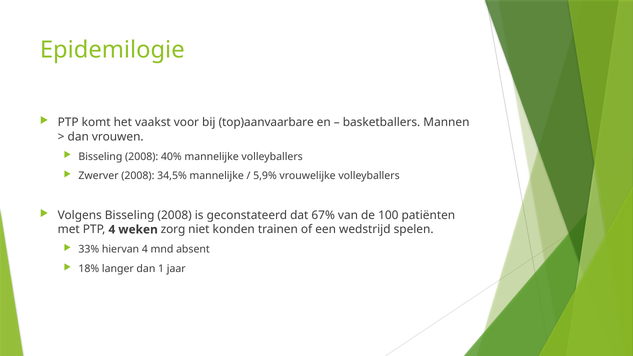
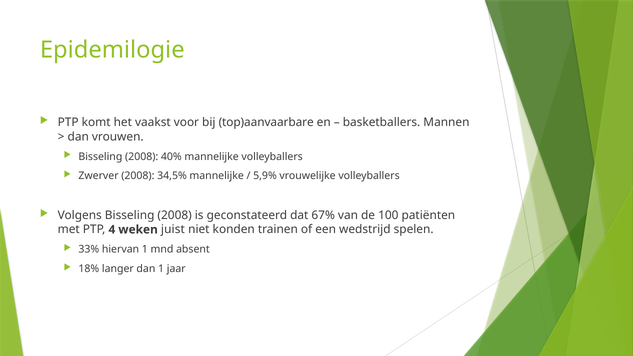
zorg: zorg -> juist (173, 230)
hiervan 4: 4 -> 1 (145, 250)
